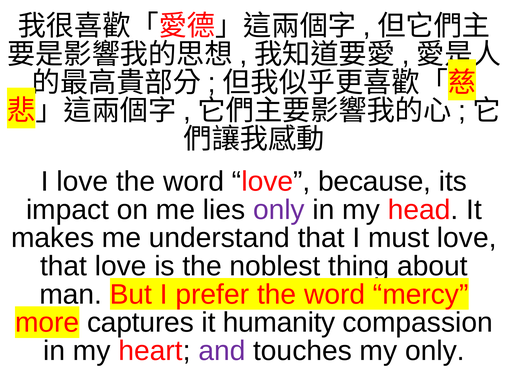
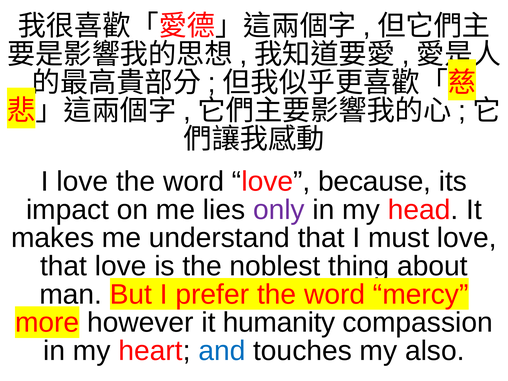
captures: captures -> however (140, 323)
and colour: purple -> blue (222, 351)
my only: only -> also (435, 351)
